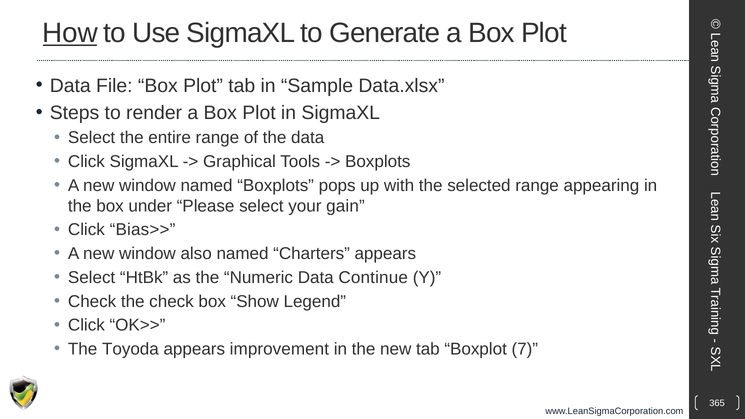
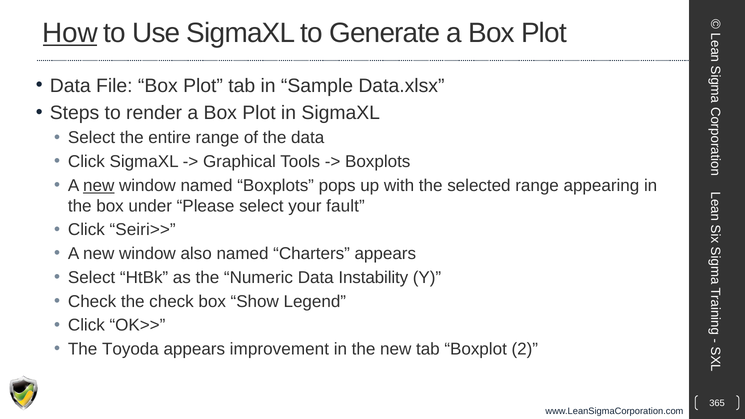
new underline: none -> present (99, 186)
gain: gain -> fault (345, 206)
Bias>>: Bias>> -> Seiri>> (143, 230)
Continue: Continue -> Instability (373, 278)
7: 7 -> 2 (525, 349)
